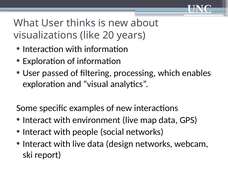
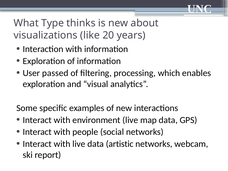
What User: User -> Type (53, 23)
design: design -> artistic (120, 144)
